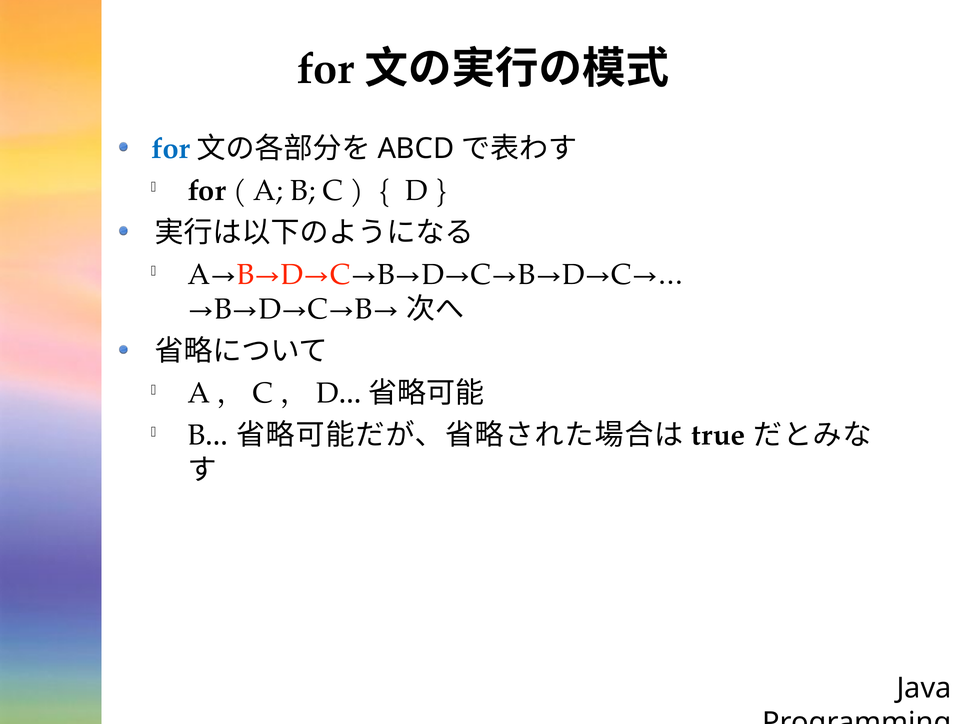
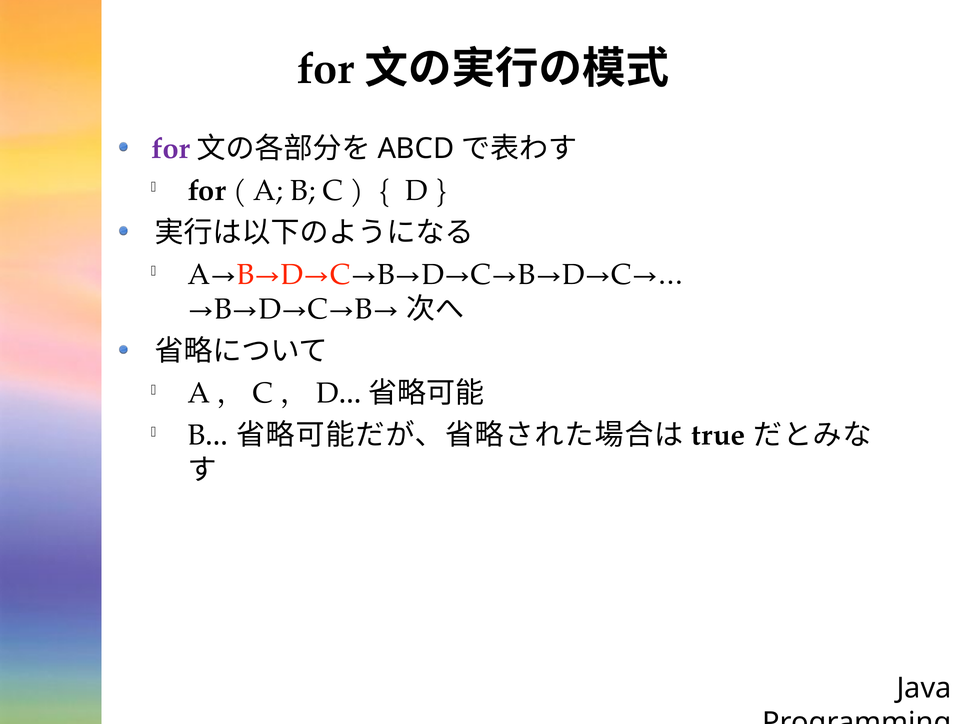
for colour: blue -> purple (171, 149)
